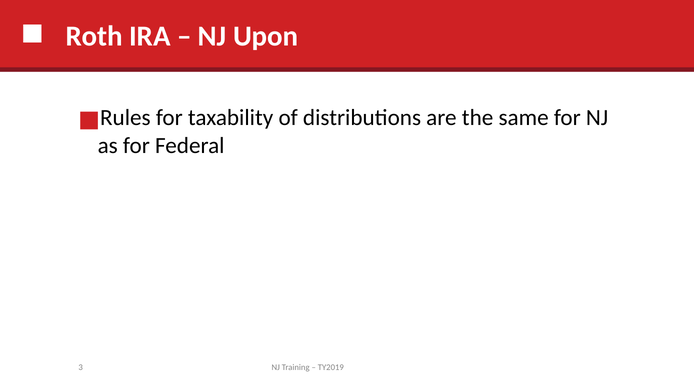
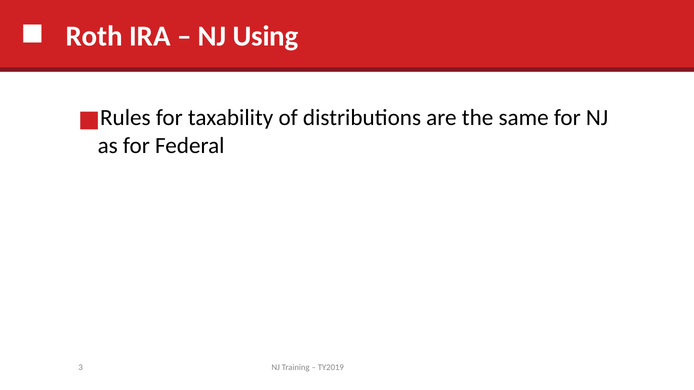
Upon: Upon -> Using (266, 36)
